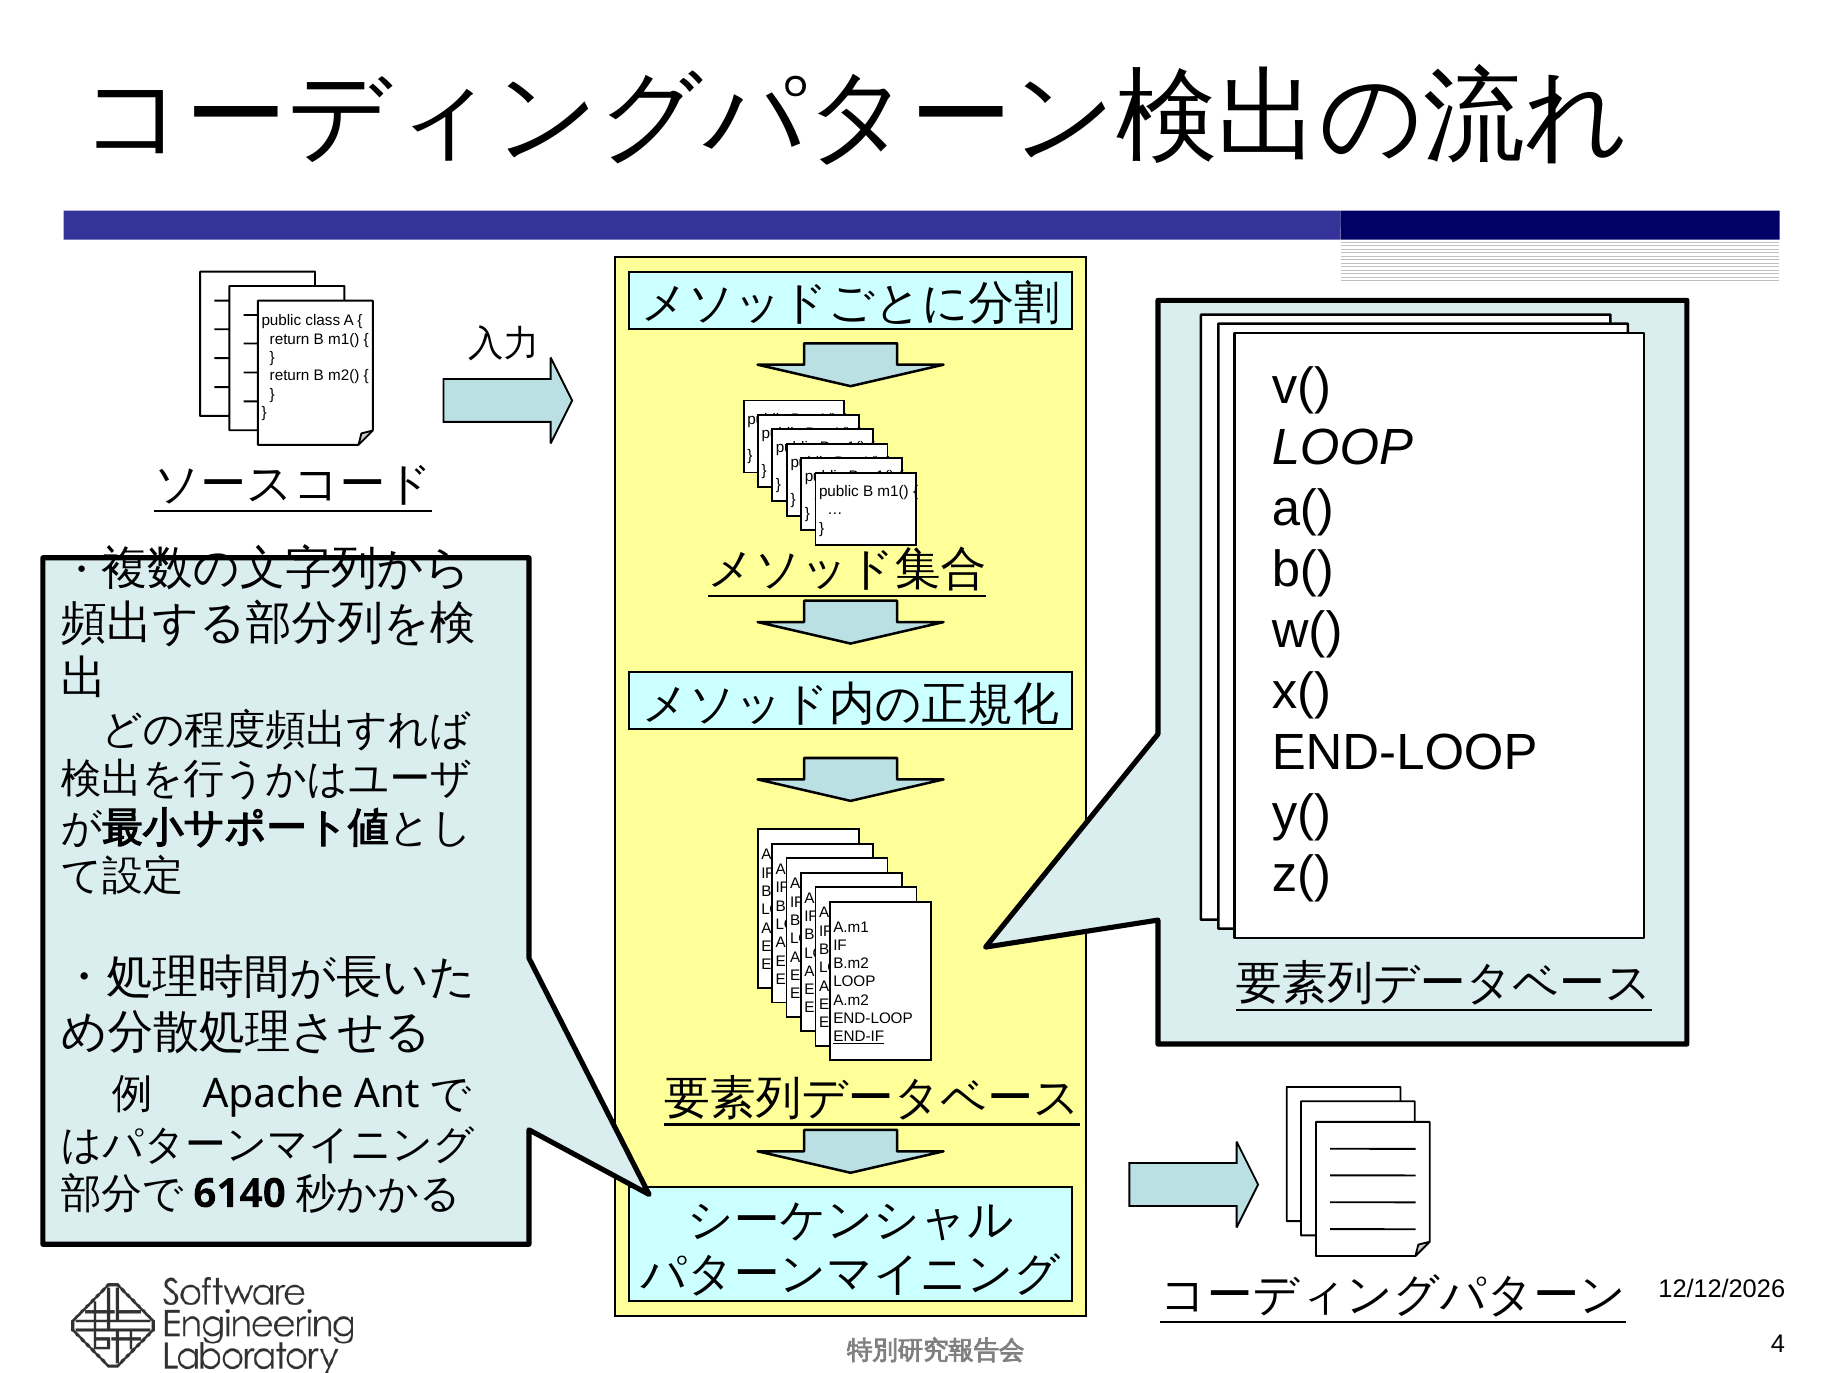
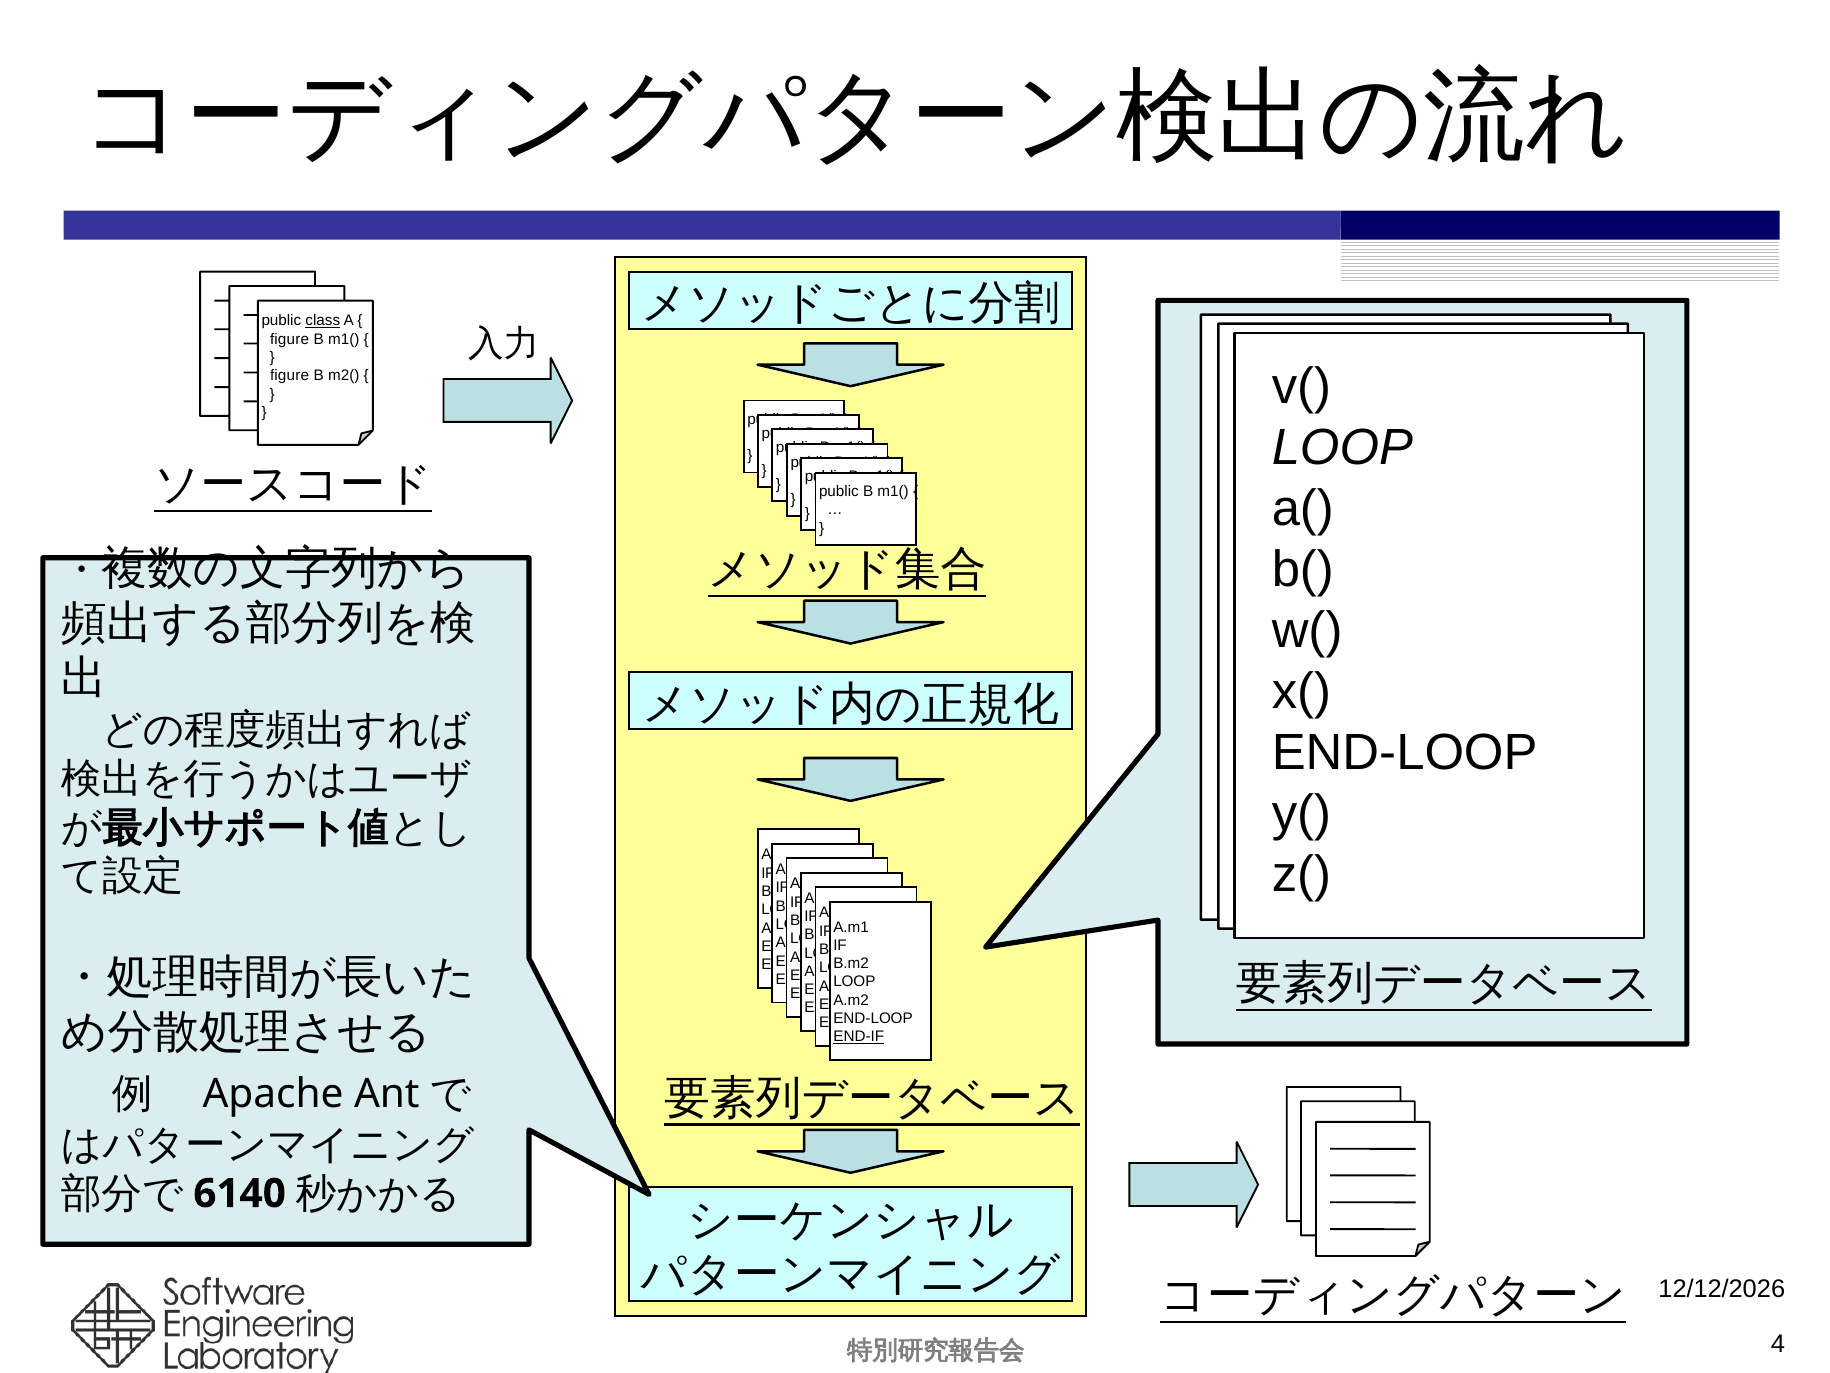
class underline: none -> present (323, 321)
return: return -> figure (290, 339)
return: return -> figure (290, 376)
